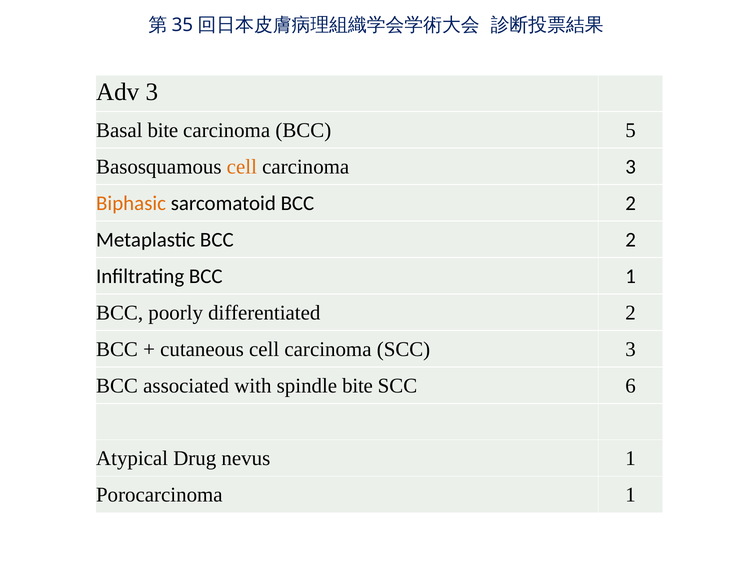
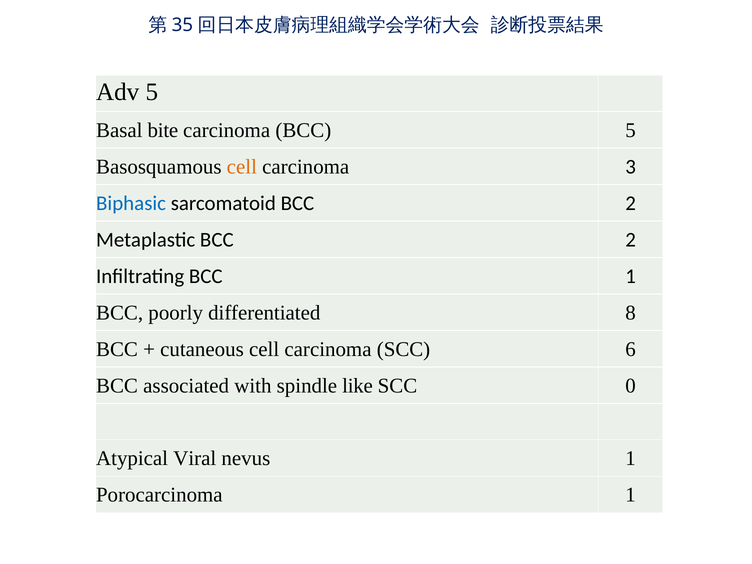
Adv 3: 3 -> 5 (152, 92)
Biphasic colour: orange -> blue (131, 203)
differentiated 2: 2 -> 8 (631, 313)
SCC 3: 3 -> 6 (631, 349)
spindle bite: bite -> like (358, 386)
6: 6 -> 0 (631, 386)
Drug: Drug -> Viral (195, 459)
